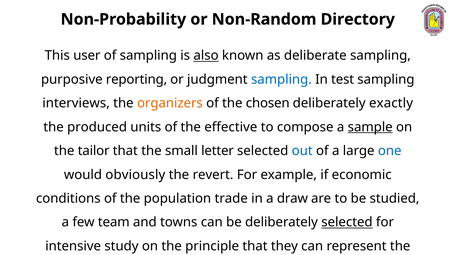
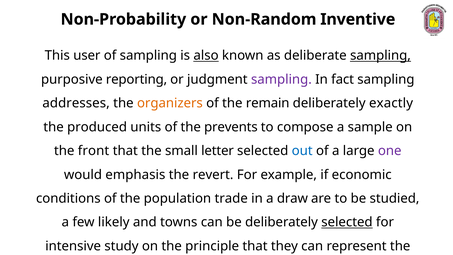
Directory: Directory -> Inventive (358, 19)
sampling underline: none -> present (380, 56)
sampling colour: blue -> purple (281, 79)
test: test -> fact (343, 79)
interviews: interviews -> addresses (76, 103)
chosen: chosen -> remain (268, 103)
effective: effective -> prevents (231, 127)
sample underline: present -> none (370, 127)
tailor: tailor -> front (94, 151)
one colour: blue -> purple (390, 151)
obviously: obviously -> emphasis (135, 175)
team: team -> likely (114, 222)
